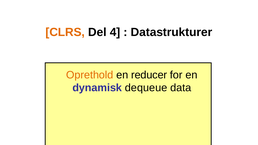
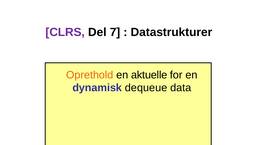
CLRS colour: orange -> purple (65, 32)
4: 4 -> 7 (115, 32)
reducer: reducer -> aktuelle (149, 75)
